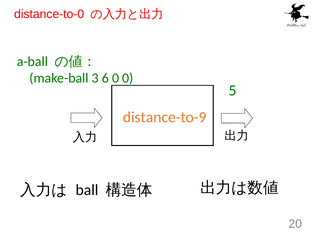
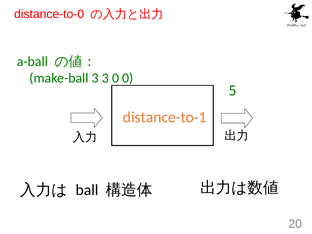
3 6: 6 -> 3 (105, 78)
distance-to-9: distance-to-9 -> distance-to-1 (165, 117)
